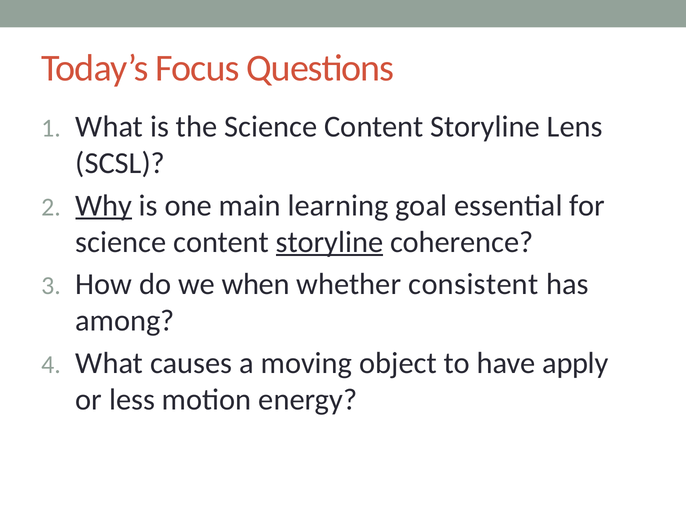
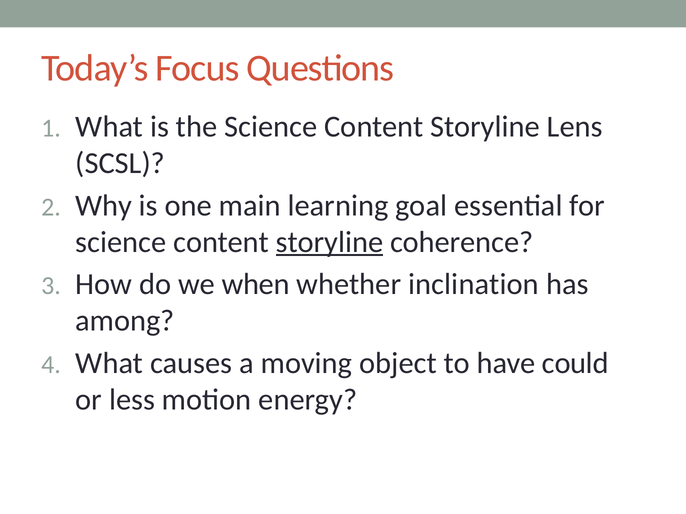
Why underline: present -> none (104, 206)
consistent: consistent -> inclination (474, 285)
apply: apply -> could (575, 364)
